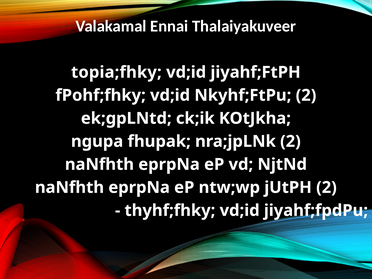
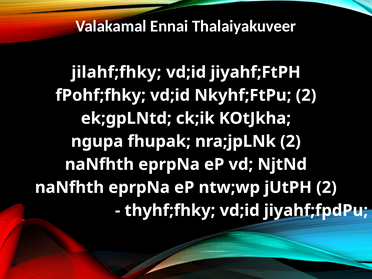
topia;fhky: topia;fhky -> jilahf;fhky (116, 72)
